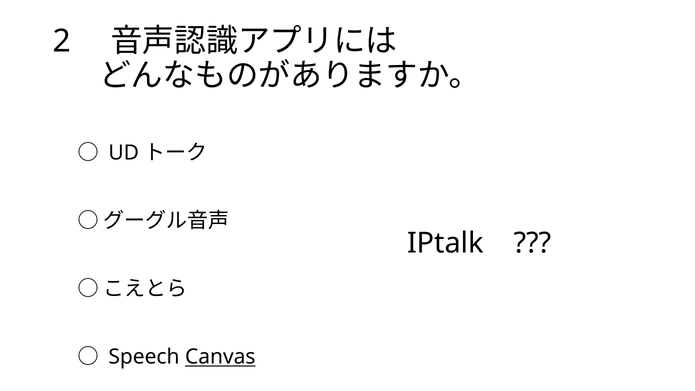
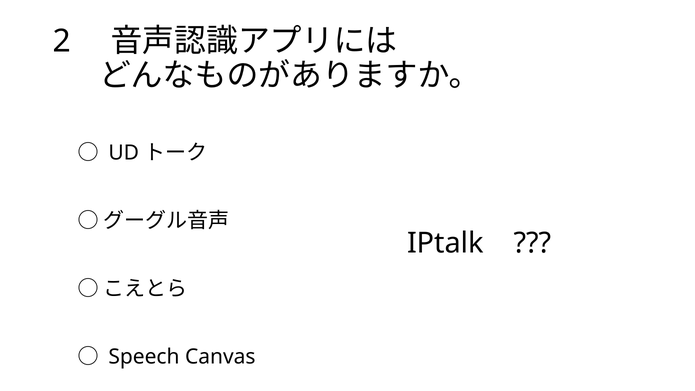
Canvas underline: present -> none (220, 357)
